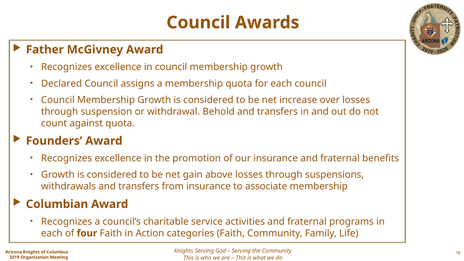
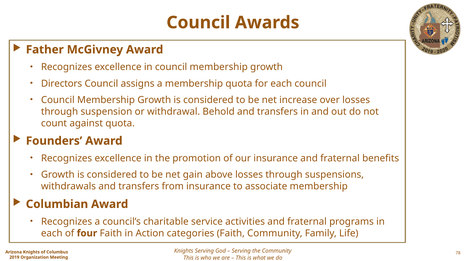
Declared: Declared -> Directors (62, 84)
